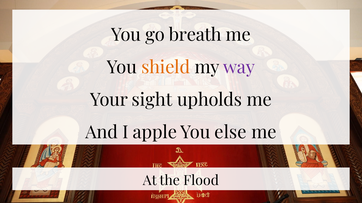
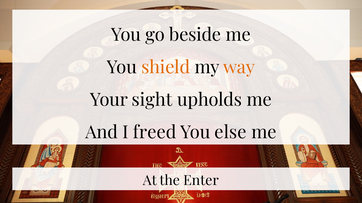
breath: breath -> beside (195, 35)
way colour: purple -> orange (239, 68)
apple: apple -> freed (155, 133)
Flood: Flood -> Enter (201, 181)
